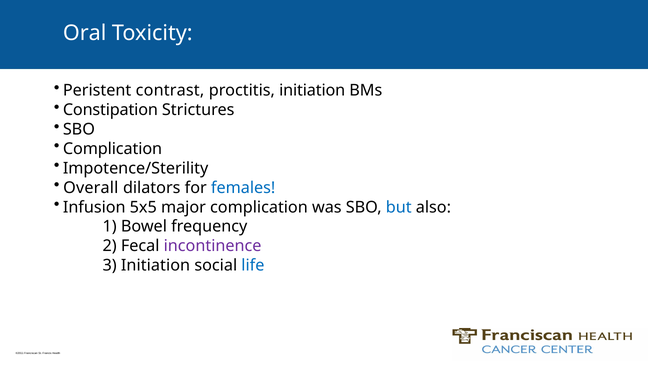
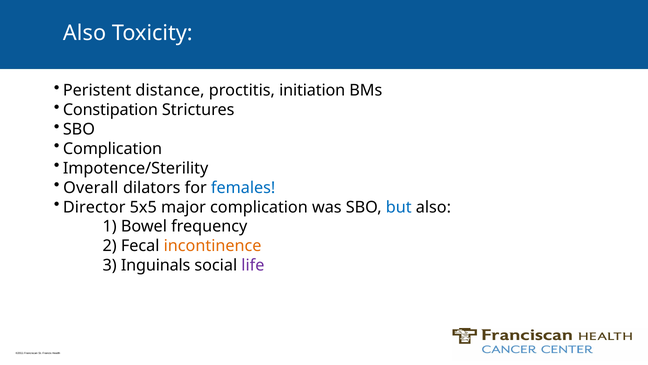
Oral: Oral -> Also (85, 33)
contrast: contrast -> distance (170, 90)
Infusion: Infusion -> Director (94, 207)
incontinence colour: purple -> orange (213, 246)
3 Initiation: Initiation -> Inguinals (156, 265)
life colour: blue -> purple (253, 265)
